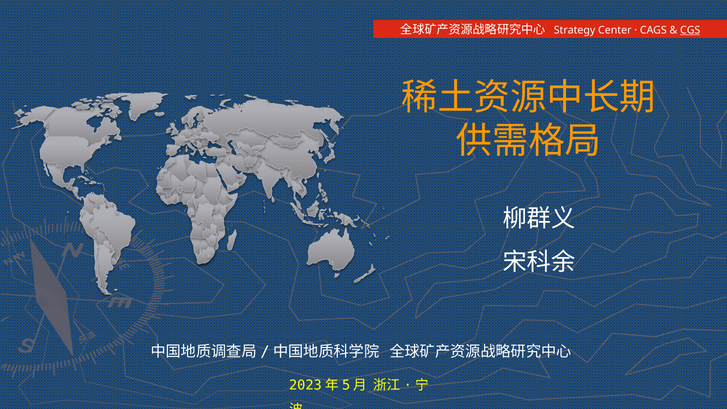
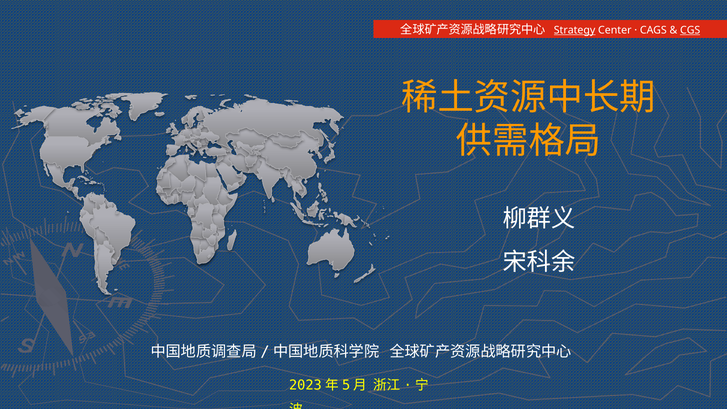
Strategy underline: none -> present (575, 30)
